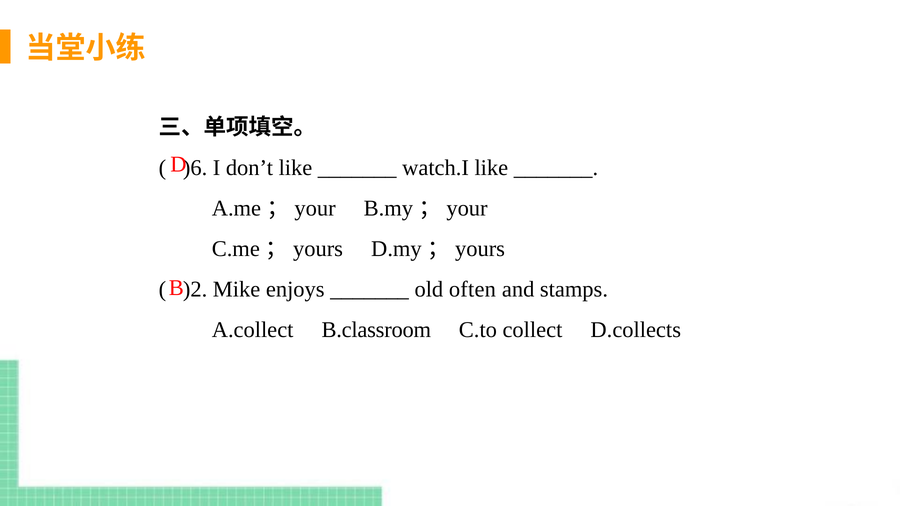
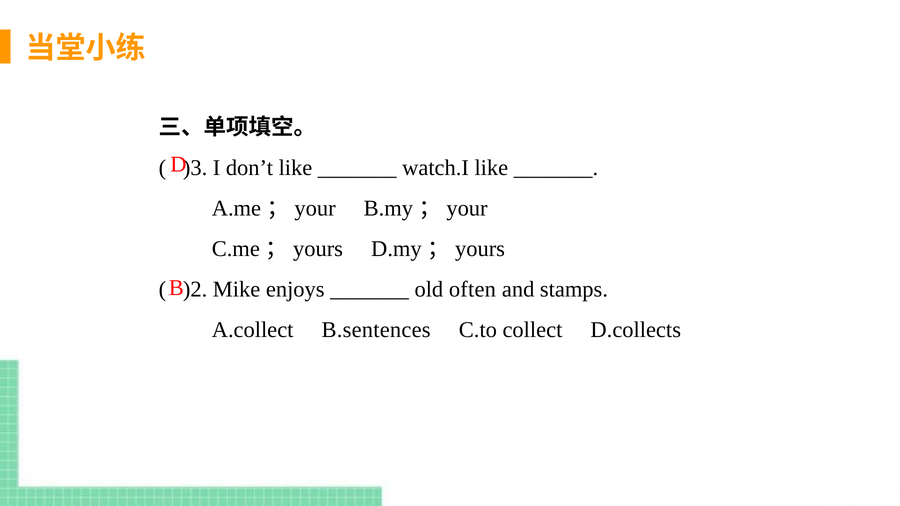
)6: )6 -> )3 (195, 168)
B.classroom: B.classroom -> B.sentences (376, 330)
